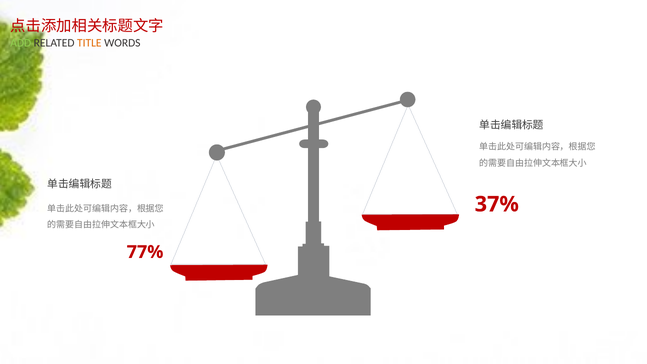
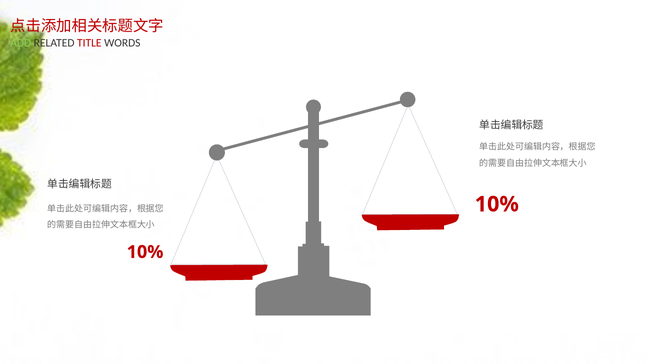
TITLE colour: orange -> red (89, 43)
37%: 37% -> 10% (497, 204)
77%: 77% -> 10% (145, 252)
